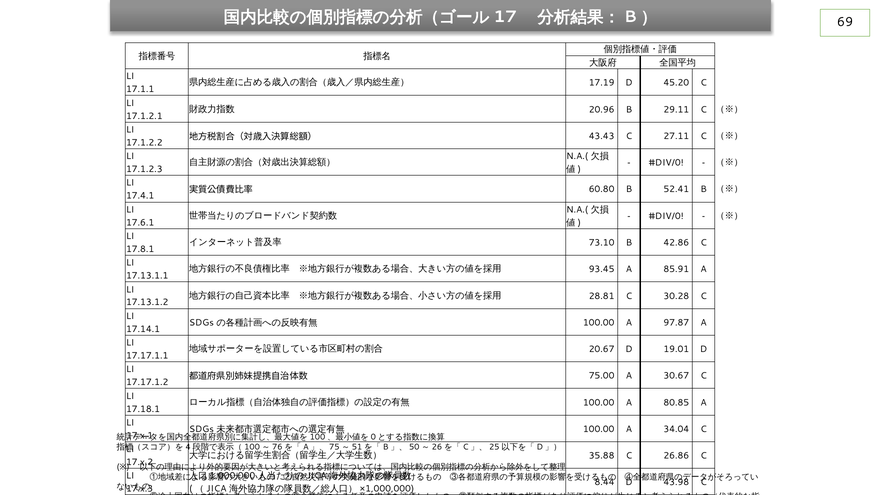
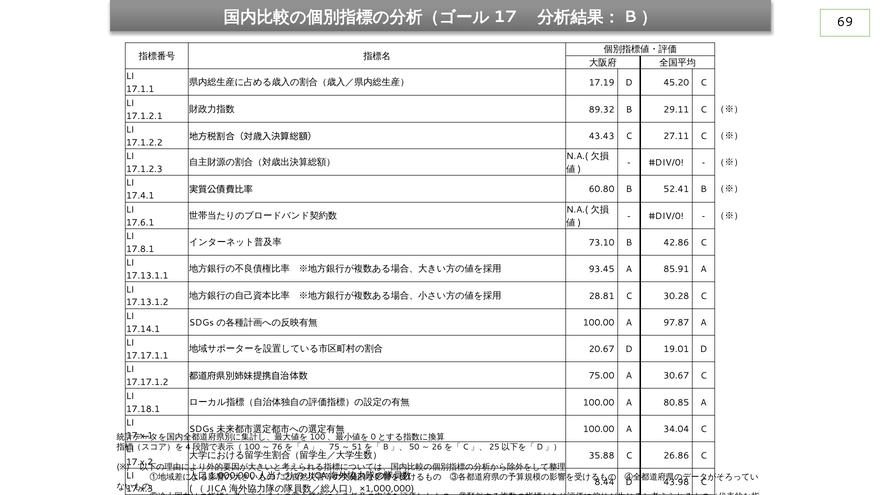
20.96: 20.96 -> 89.32 (602, 110)
